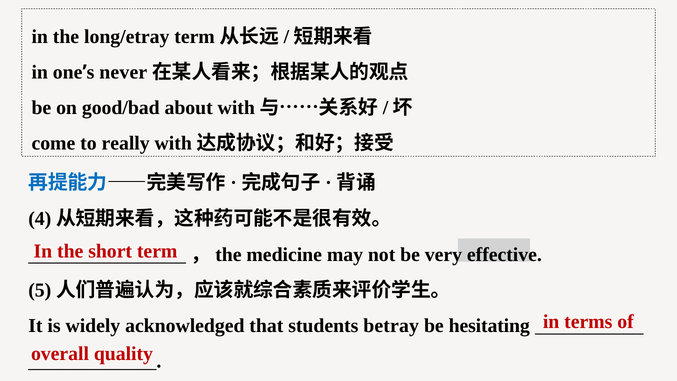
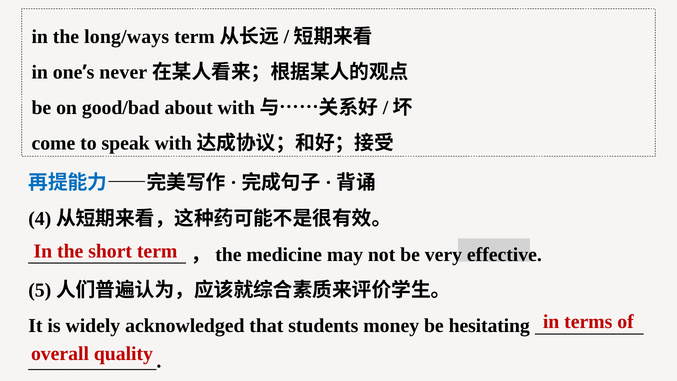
long/etray: long/etray -> long/ways (127, 36)
really: really -> speak (126, 143)
betray: betray -> money (391, 326)
